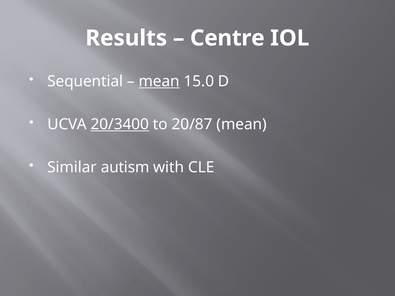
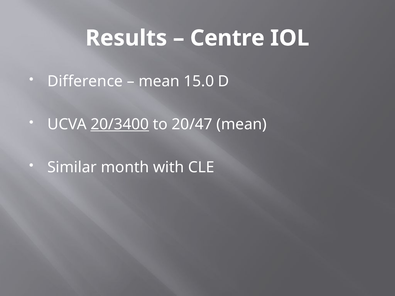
Sequential: Sequential -> Difference (85, 81)
mean underline: present -> none (159, 81)
20/87: 20/87 -> 20/47 (192, 124)
autism: autism -> month (125, 167)
